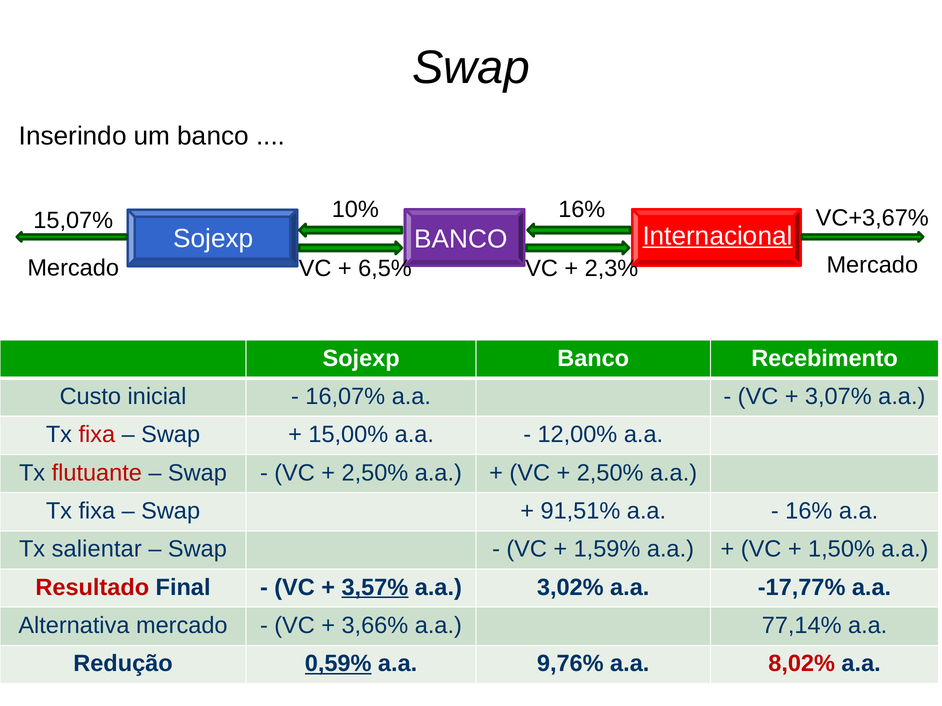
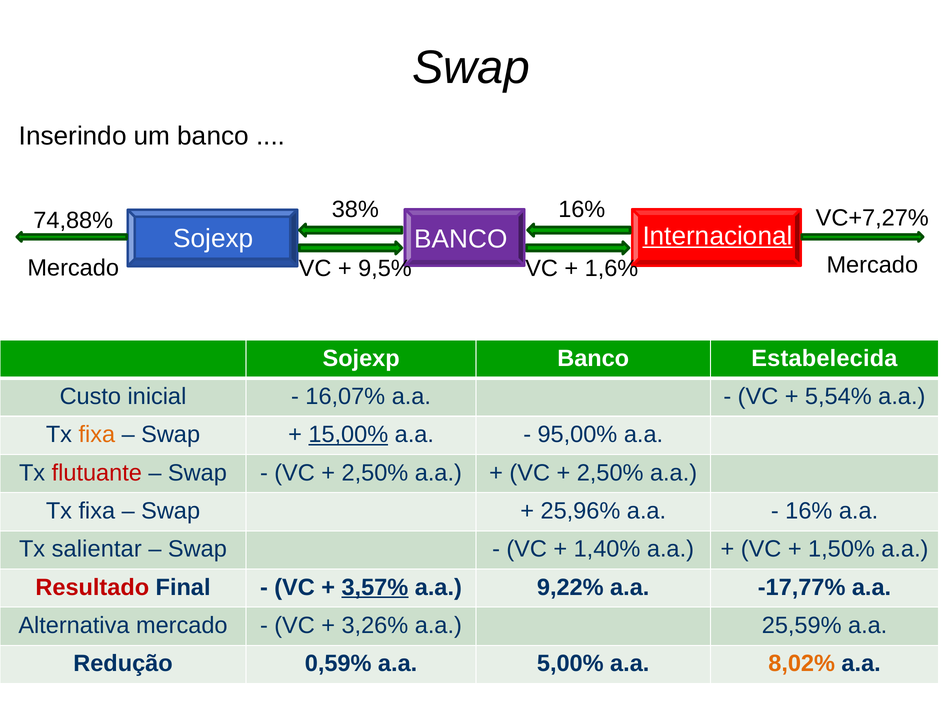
10%: 10% -> 38% (355, 210)
VC+3,67%: VC+3,67% -> VC+7,27% (872, 218)
15,07%: 15,07% -> 74,88% (73, 221)
6,5%: 6,5% -> 9,5% (385, 268)
2,3%: 2,3% -> 1,6% (611, 268)
Recebimento: Recebimento -> Estabelecida (824, 358)
3,07%: 3,07% -> 5,54% (838, 397)
fixa colour: red -> orange (97, 435)
15,00% underline: none -> present (348, 435)
12,00%: 12,00% -> 95,00% (577, 435)
91,51%: 91,51% -> 25,96% (580, 511)
1,59%: 1,59% -> 1,40% (607, 549)
3,02%: 3,02% -> 9,22% (570, 588)
3,66%: 3,66% -> 3,26% (375, 626)
77,14%: 77,14% -> 25,59% (802, 626)
0,59% underline: present -> none (338, 664)
9,76%: 9,76% -> 5,00% (570, 664)
8,02% colour: red -> orange (802, 664)
